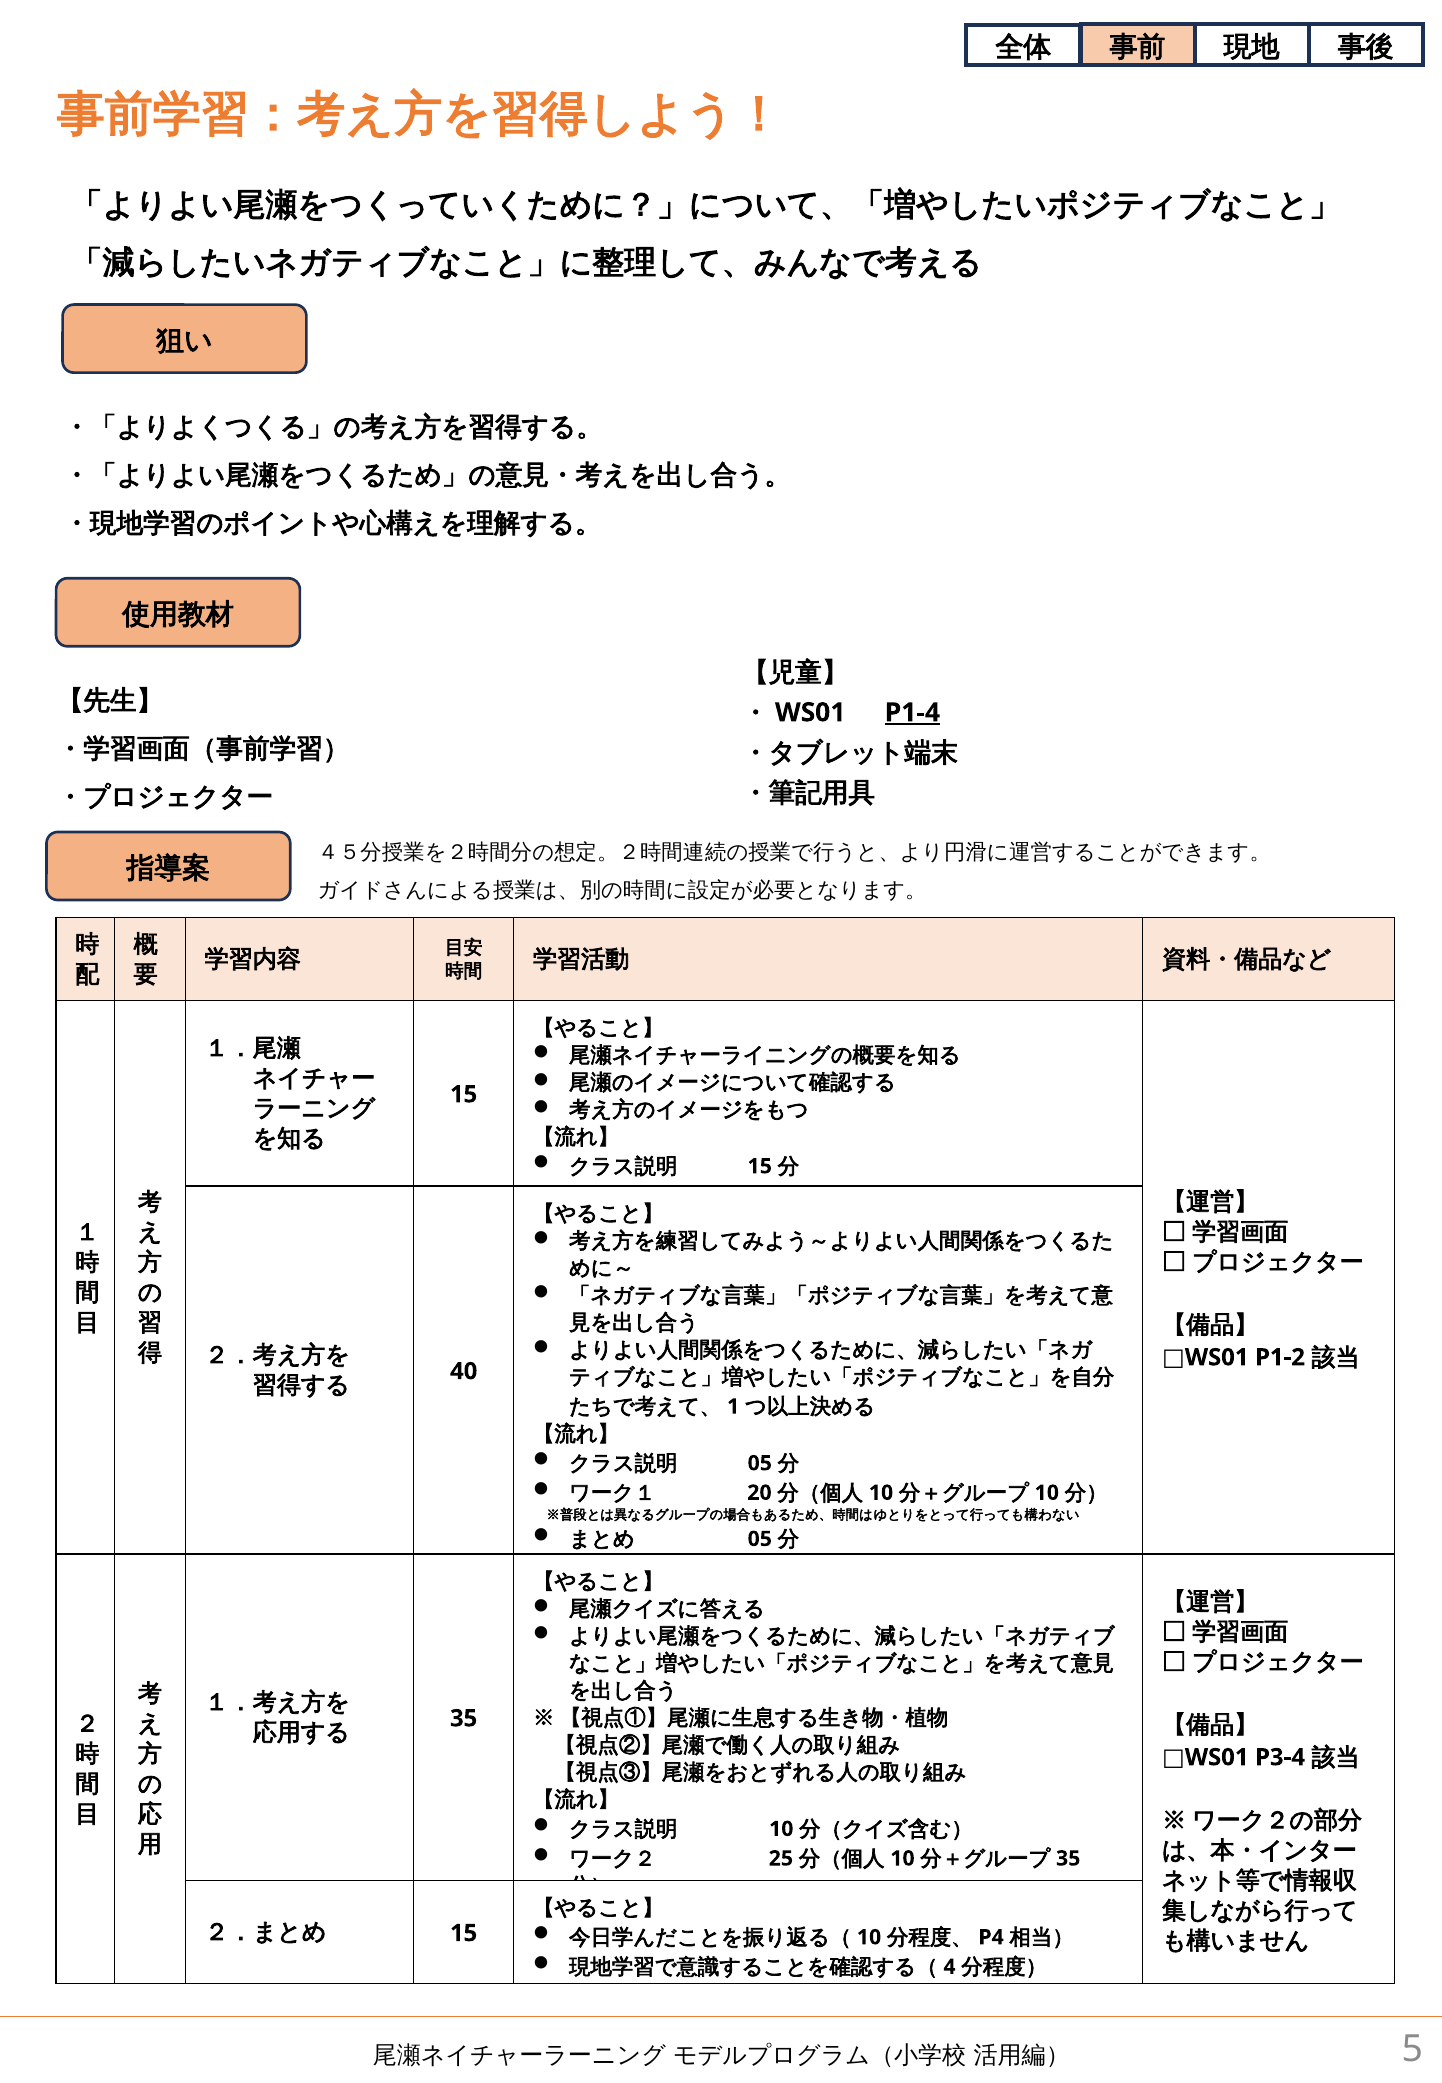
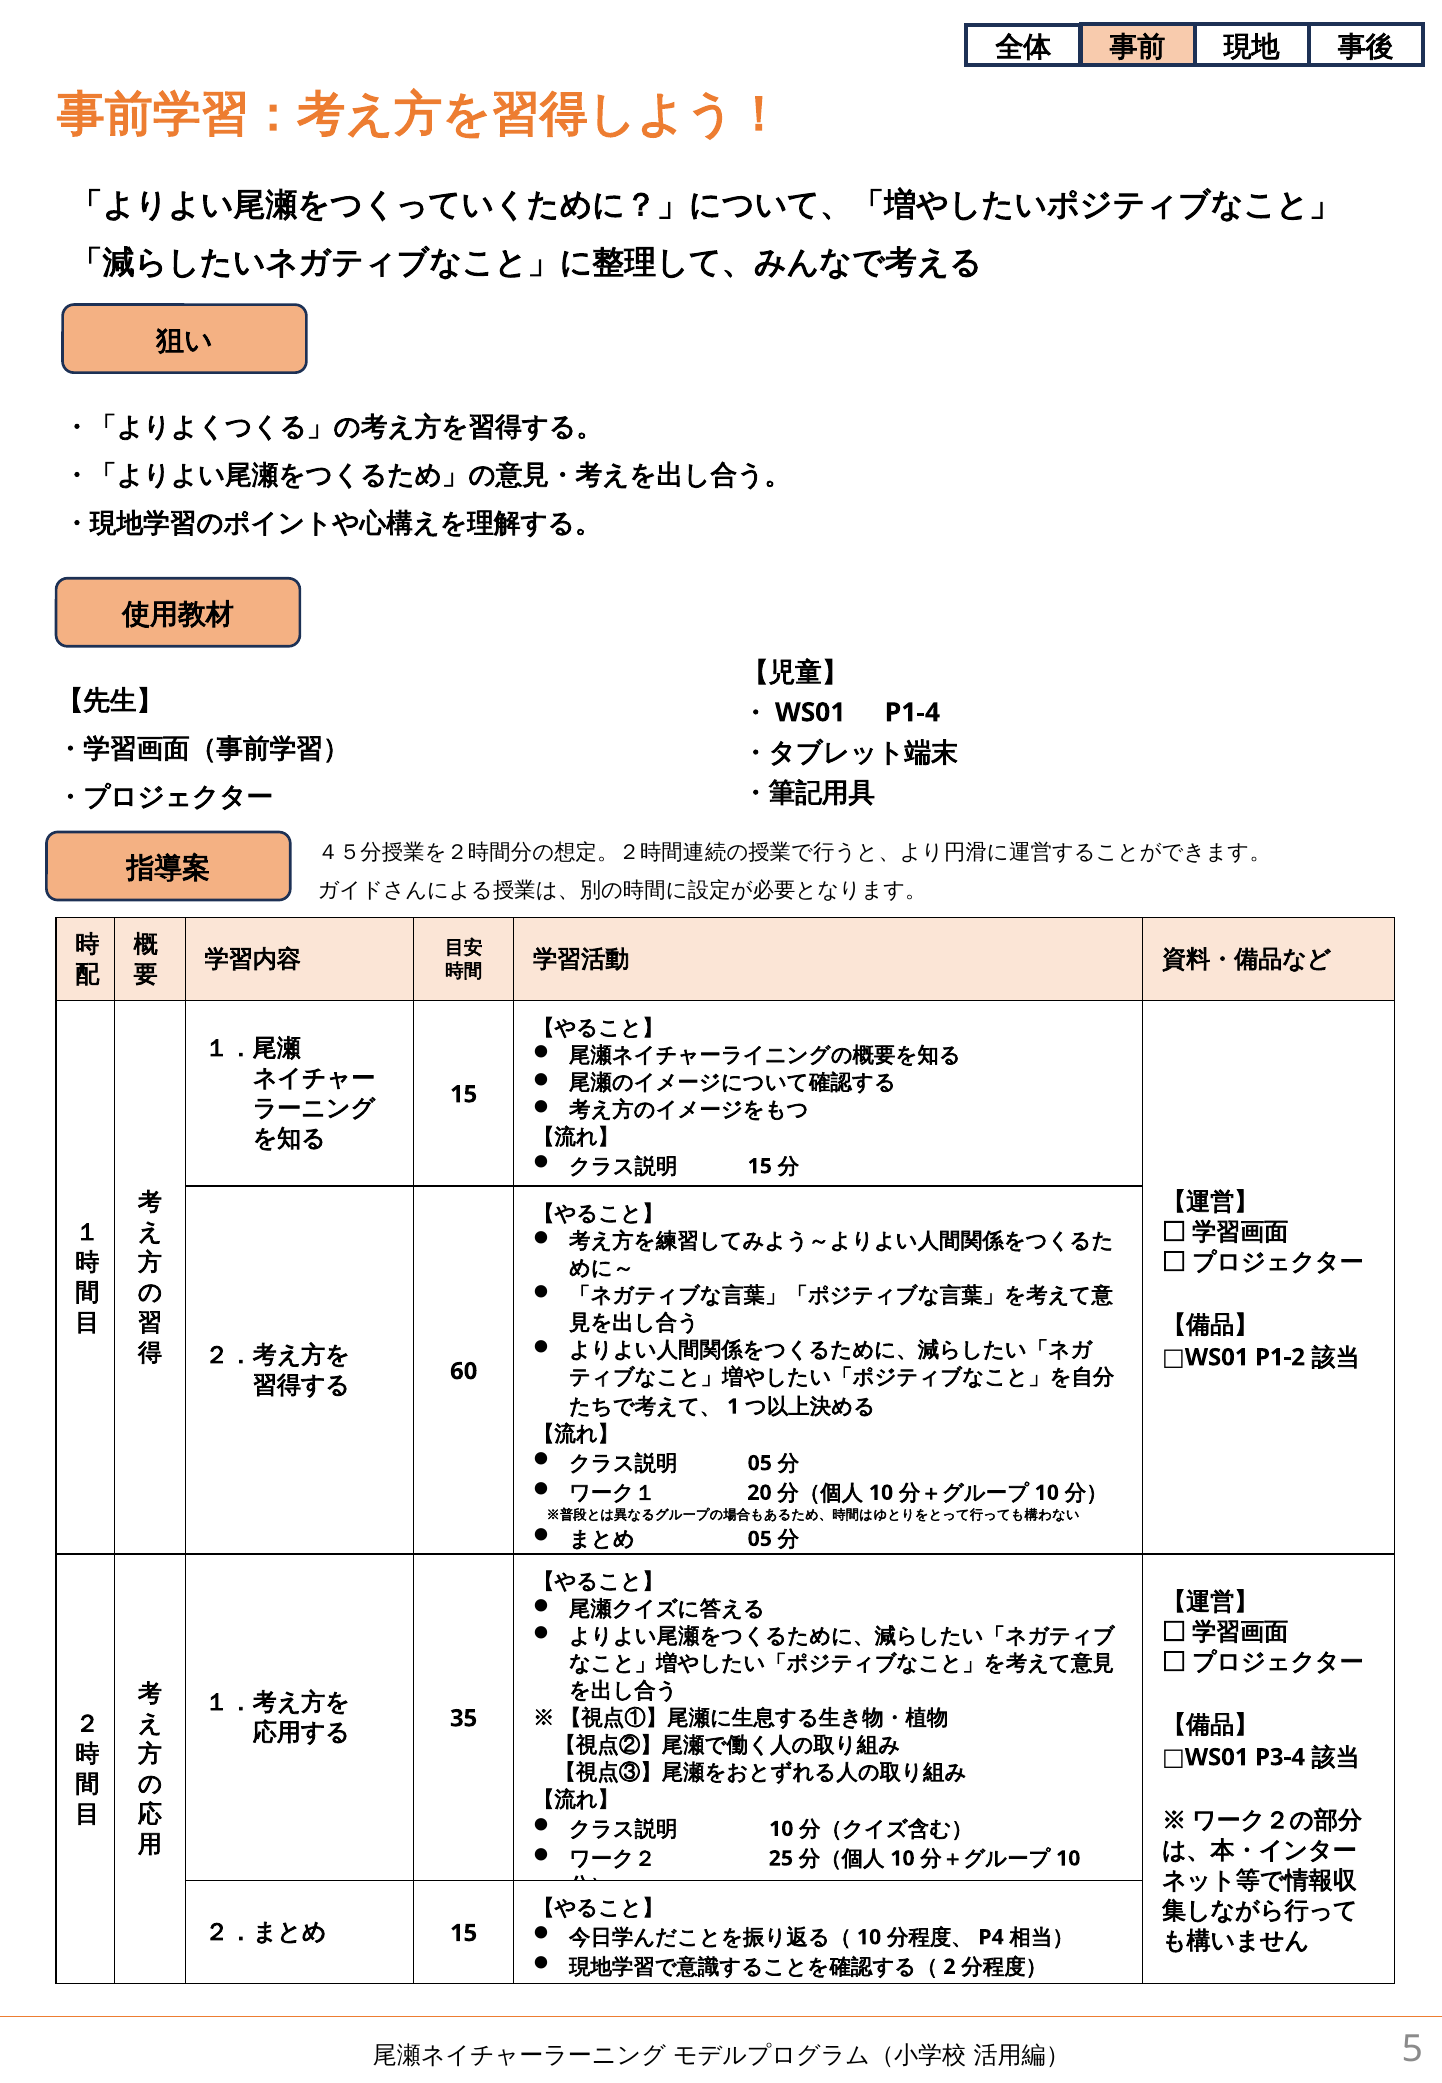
P1-4 underline: present -> none (912, 712)
40: 40 -> 60 (464, 1371)
35: 35 -> 10 (1068, 1858)
4: 4 -> 2 (949, 1967)
